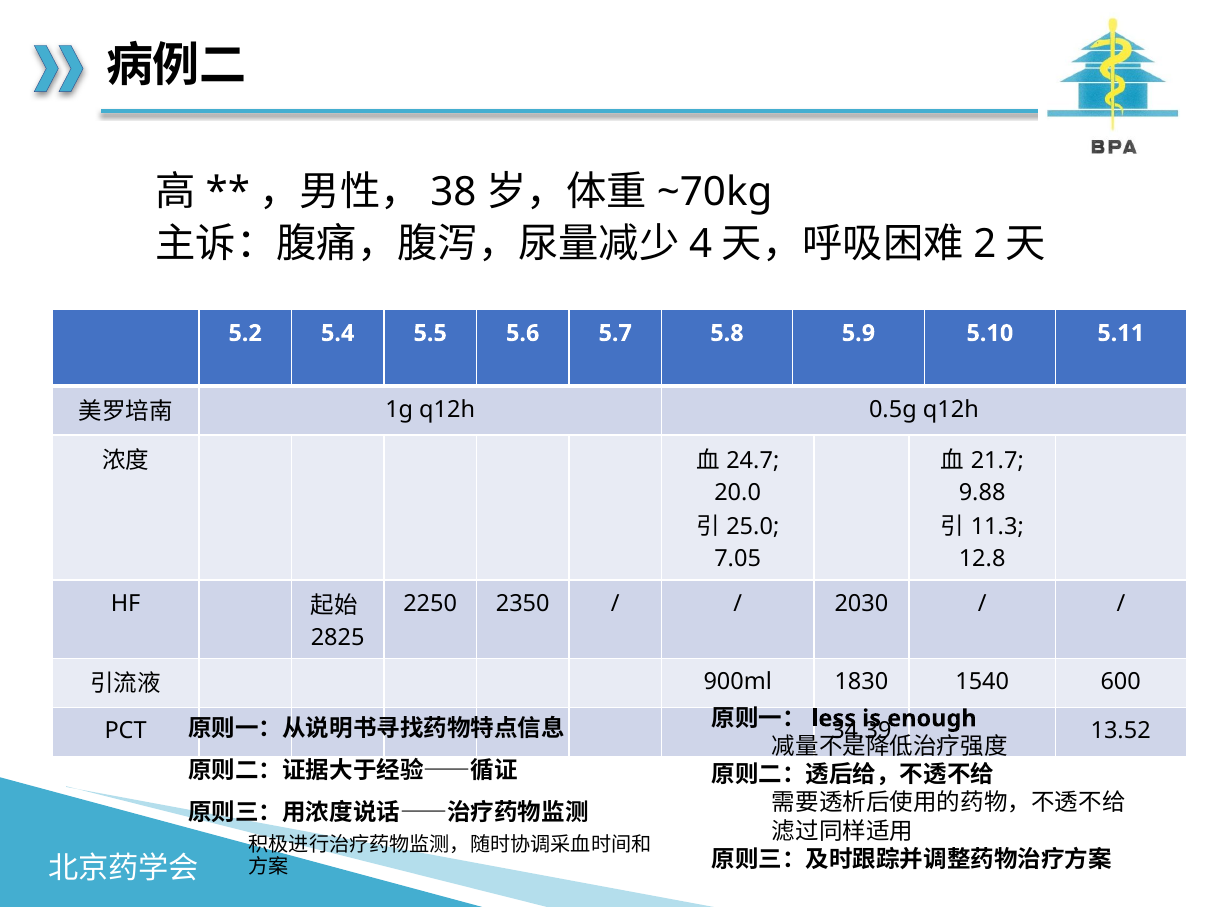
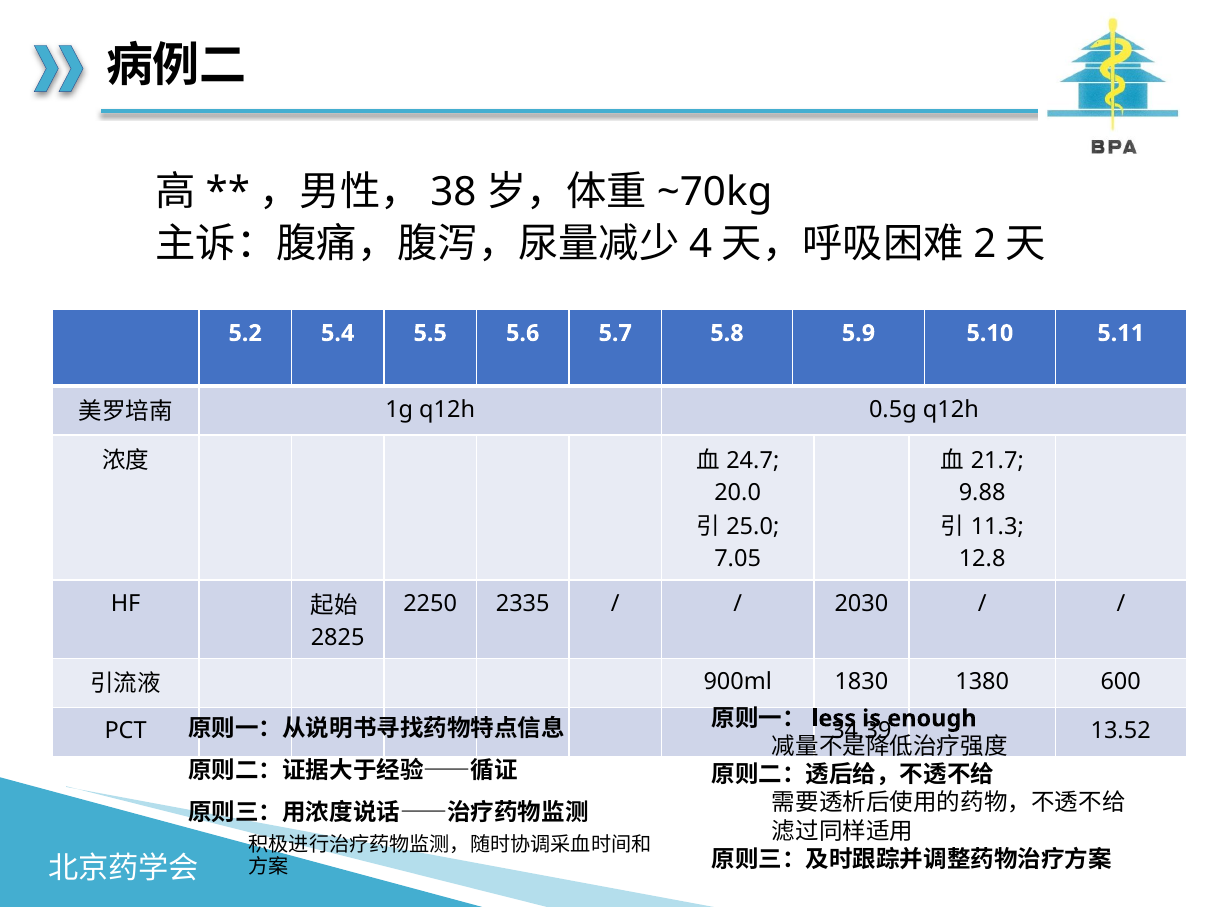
2350: 2350 -> 2335 (523, 603)
1540: 1540 -> 1380 (982, 682)
